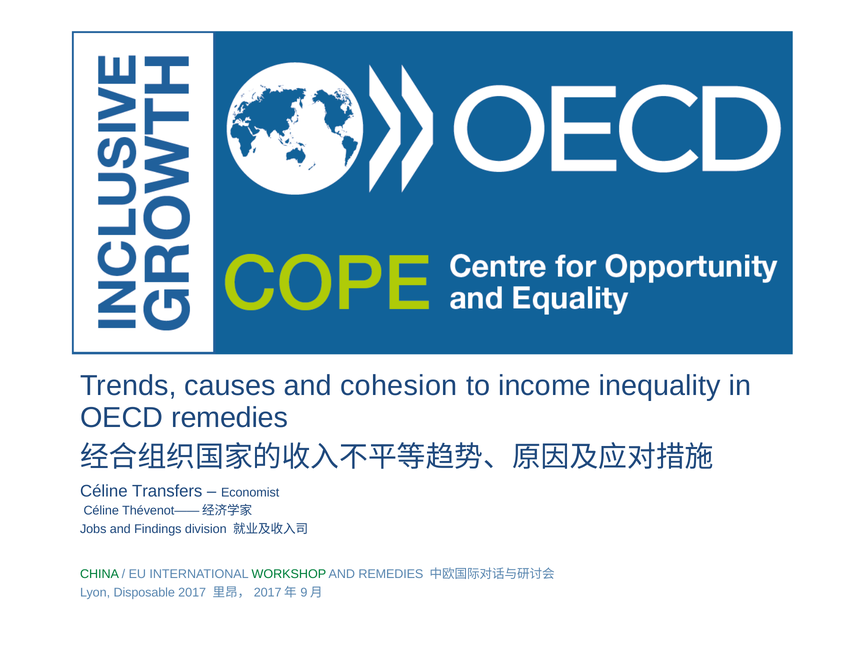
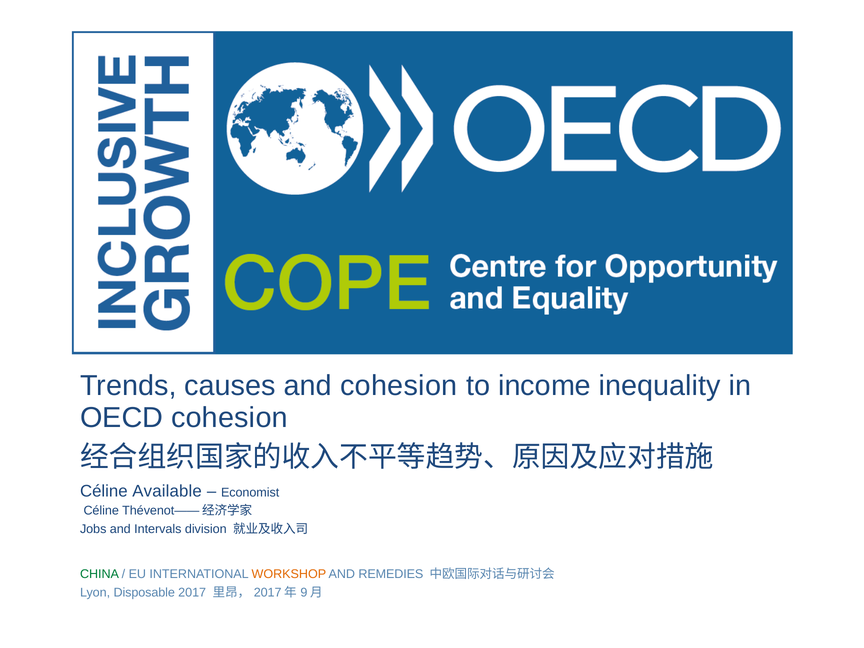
OECD remedies: remedies -> cohesion (229, 418)
Transfers: Transfers -> Available (167, 491)
Findings: Findings -> Intervals (158, 529)
WORKSHOP colour: green -> orange (289, 574)
